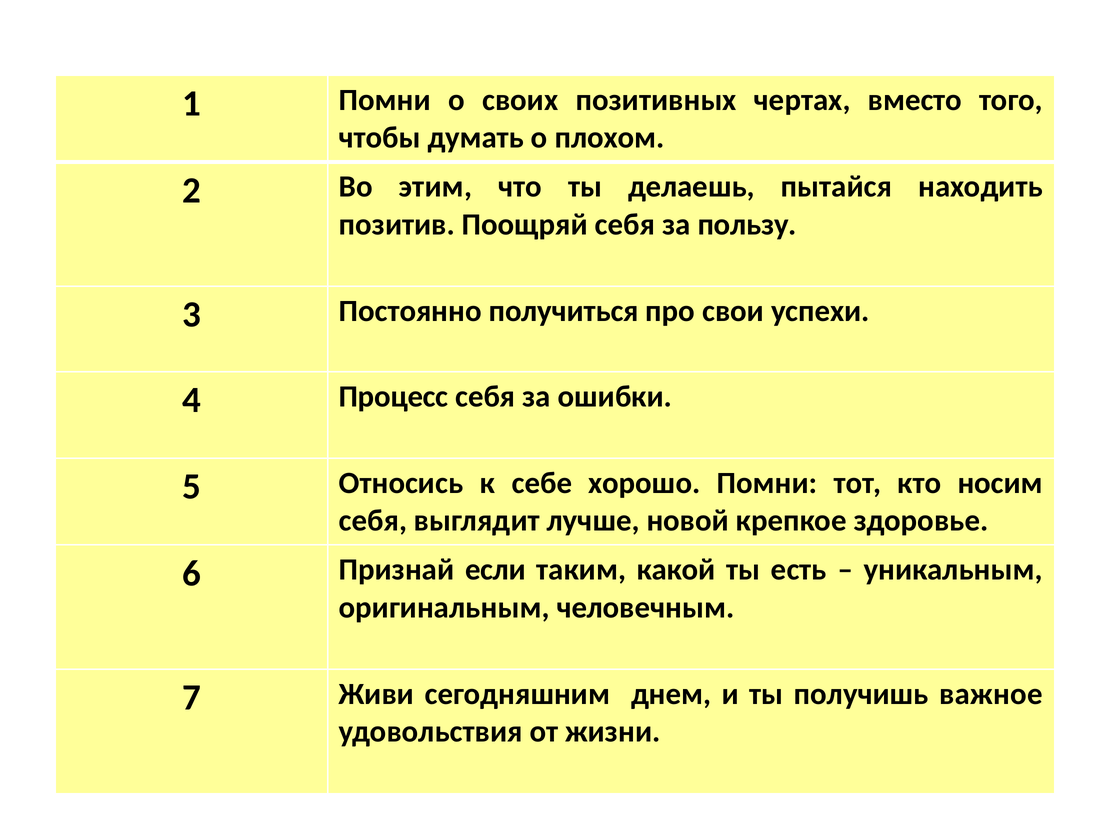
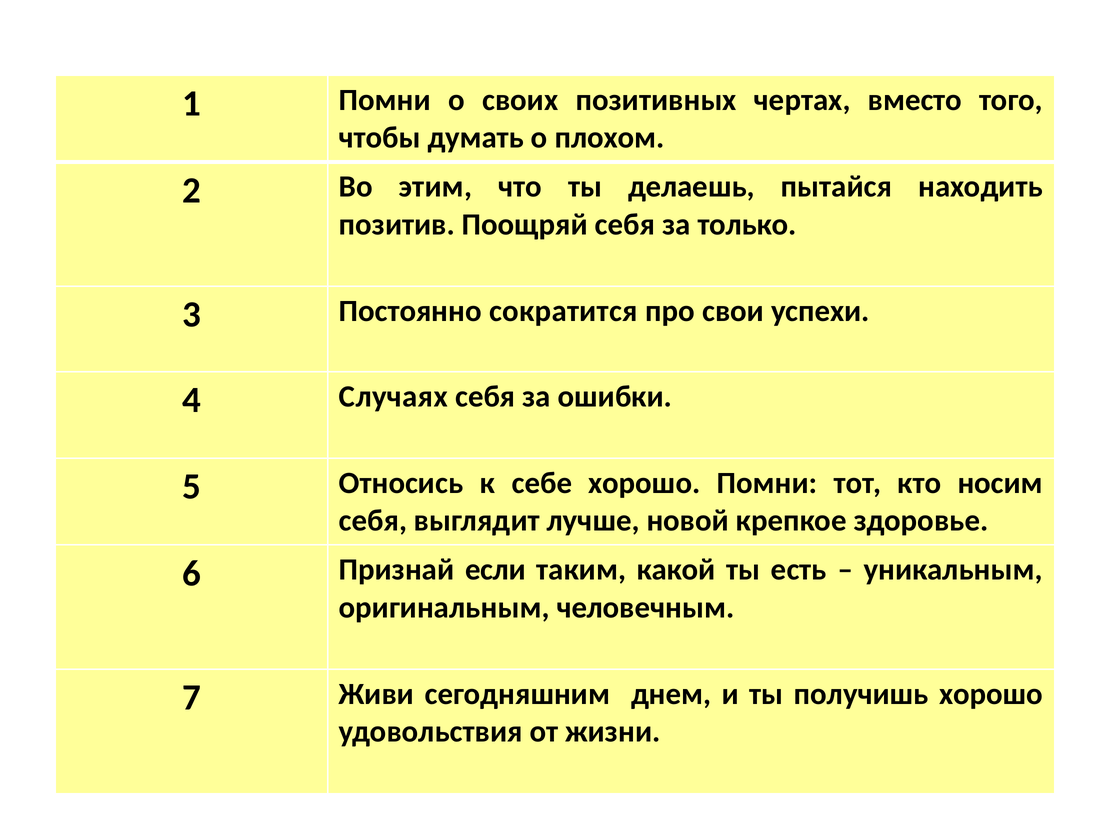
пользу: пользу -> только (747, 225)
получиться: получиться -> сократится (563, 311)
Процесс: Процесс -> Случаях (393, 397)
получишь важное: важное -> хорошо (991, 694)
